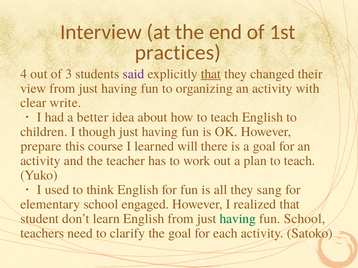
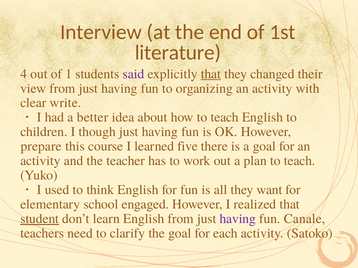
practices: practices -> literature (178, 53)
3: 3 -> 1 (69, 74)
will: will -> five (188, 147)
sang: sang -> want (269, 190)
student underline: none -> present (40, 219)
having colour: green -> purple (238, 219)
fun School: School -> Canale (305, 219)
